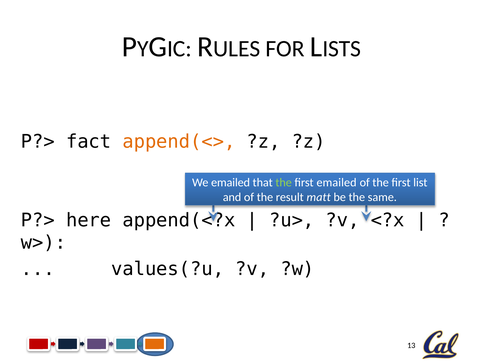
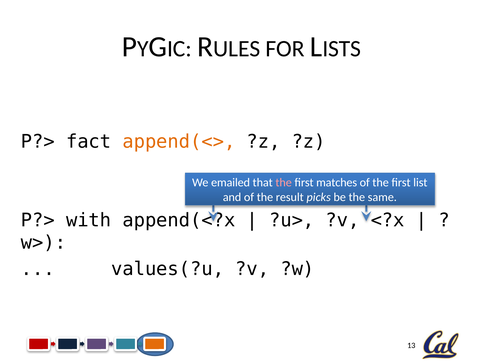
the colour: light green -> pink (284, 183)
first emailed: emailed -> matches (337, 183)
matt: matt -> picks (319, 197)
here: here -> with (89, 220)
